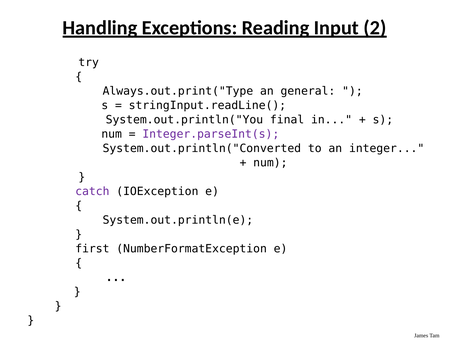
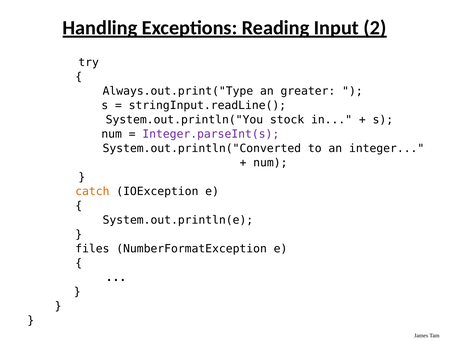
general: general -> greater (308, 91)
final: final -> stock (287, 120)
catch colour: purple -> orange (92, 192)
first: first -> files (92, 249)
